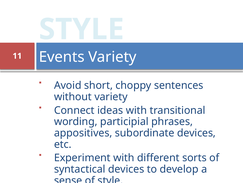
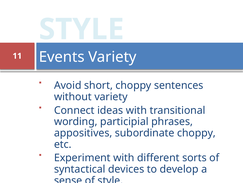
subordinate devices: devices -> choppy (196, 133)
